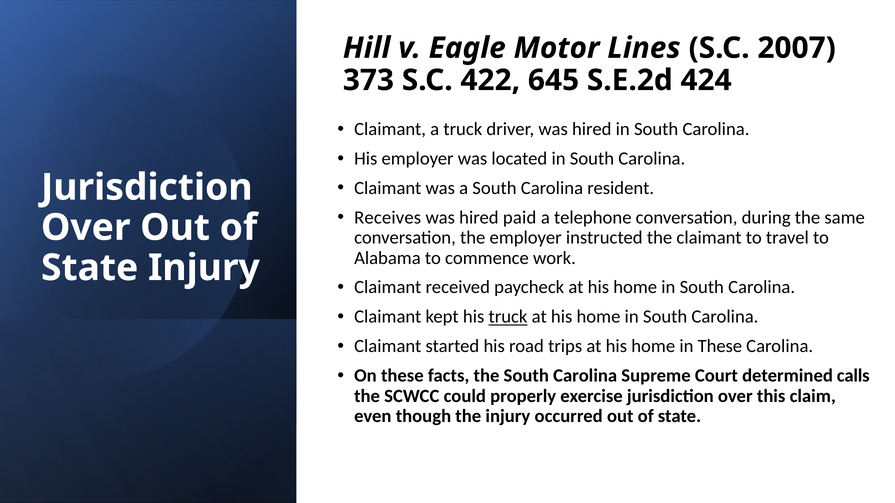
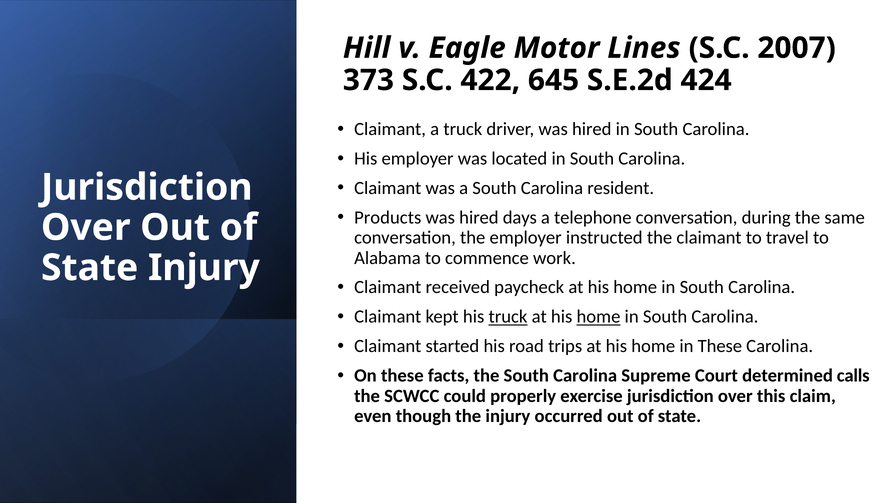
Receives: Receives -> Products (388, 218)
paid: paid -> days (520, 218)
home underline: none -> present (598, 317)
